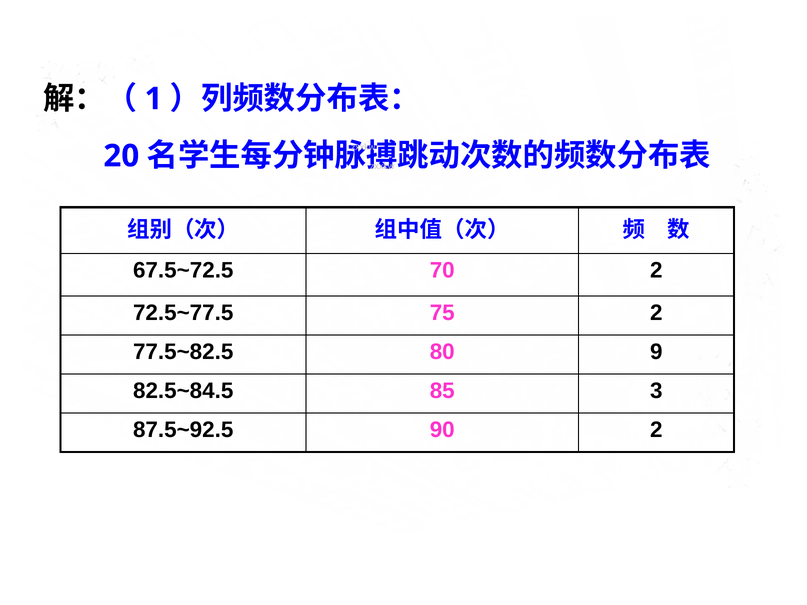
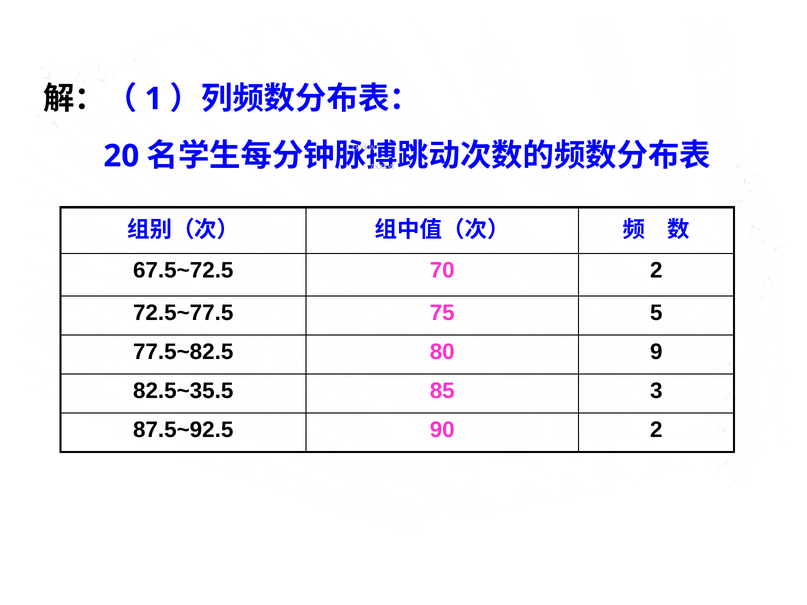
75 2: 2 -> 5 (656, 313)
82.5~84.5: 82.5~84.5 -> 82.5~35.5 (183, 391)
